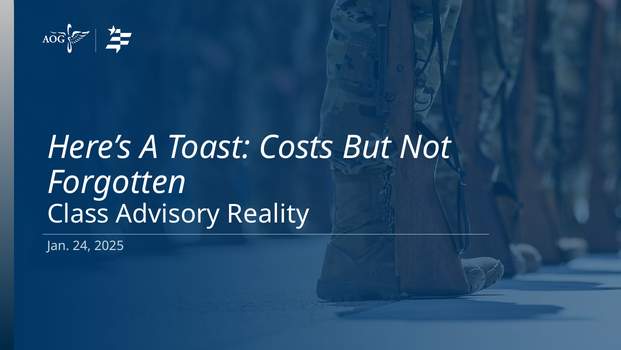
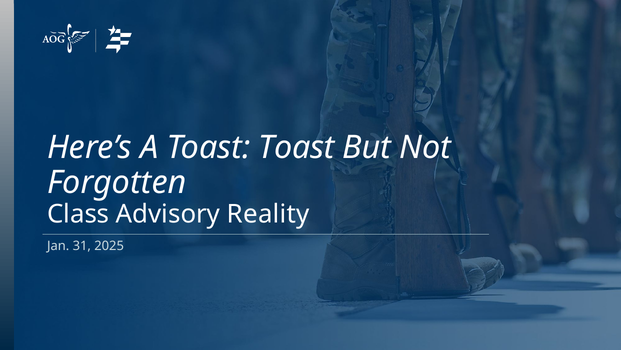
Toast Costs: Costs -> Toast (296, 147)
24: 24 -> 31 (82, 245)
